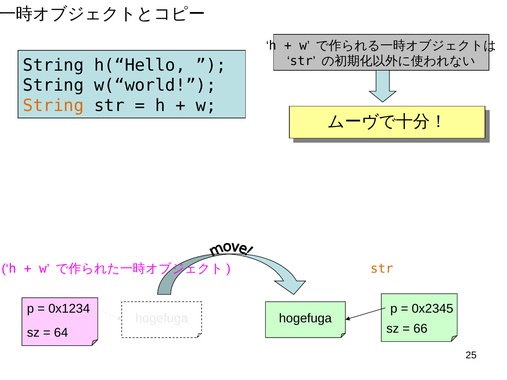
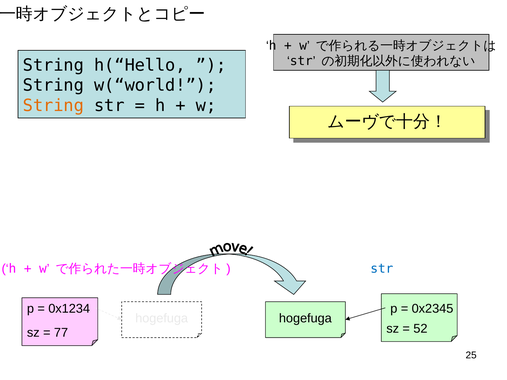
str colour: orange -> blue (382, 269)
66: 66 -> 52 (420, 329)
64: 64 -> 77 (61, 333)
